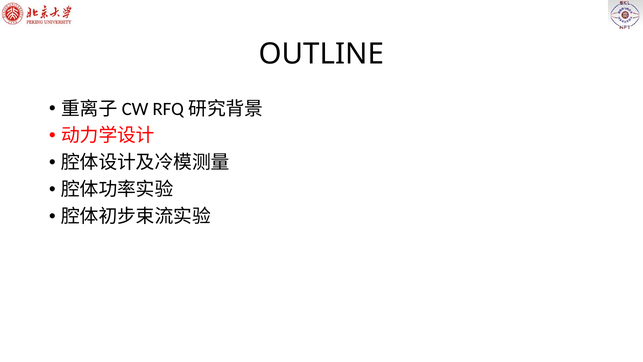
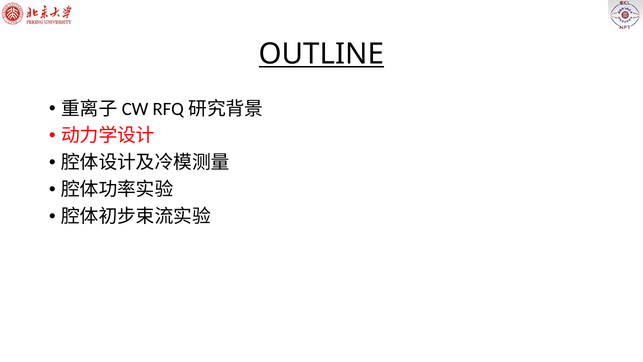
OUTLINE underline: none -> present (321, 54)
